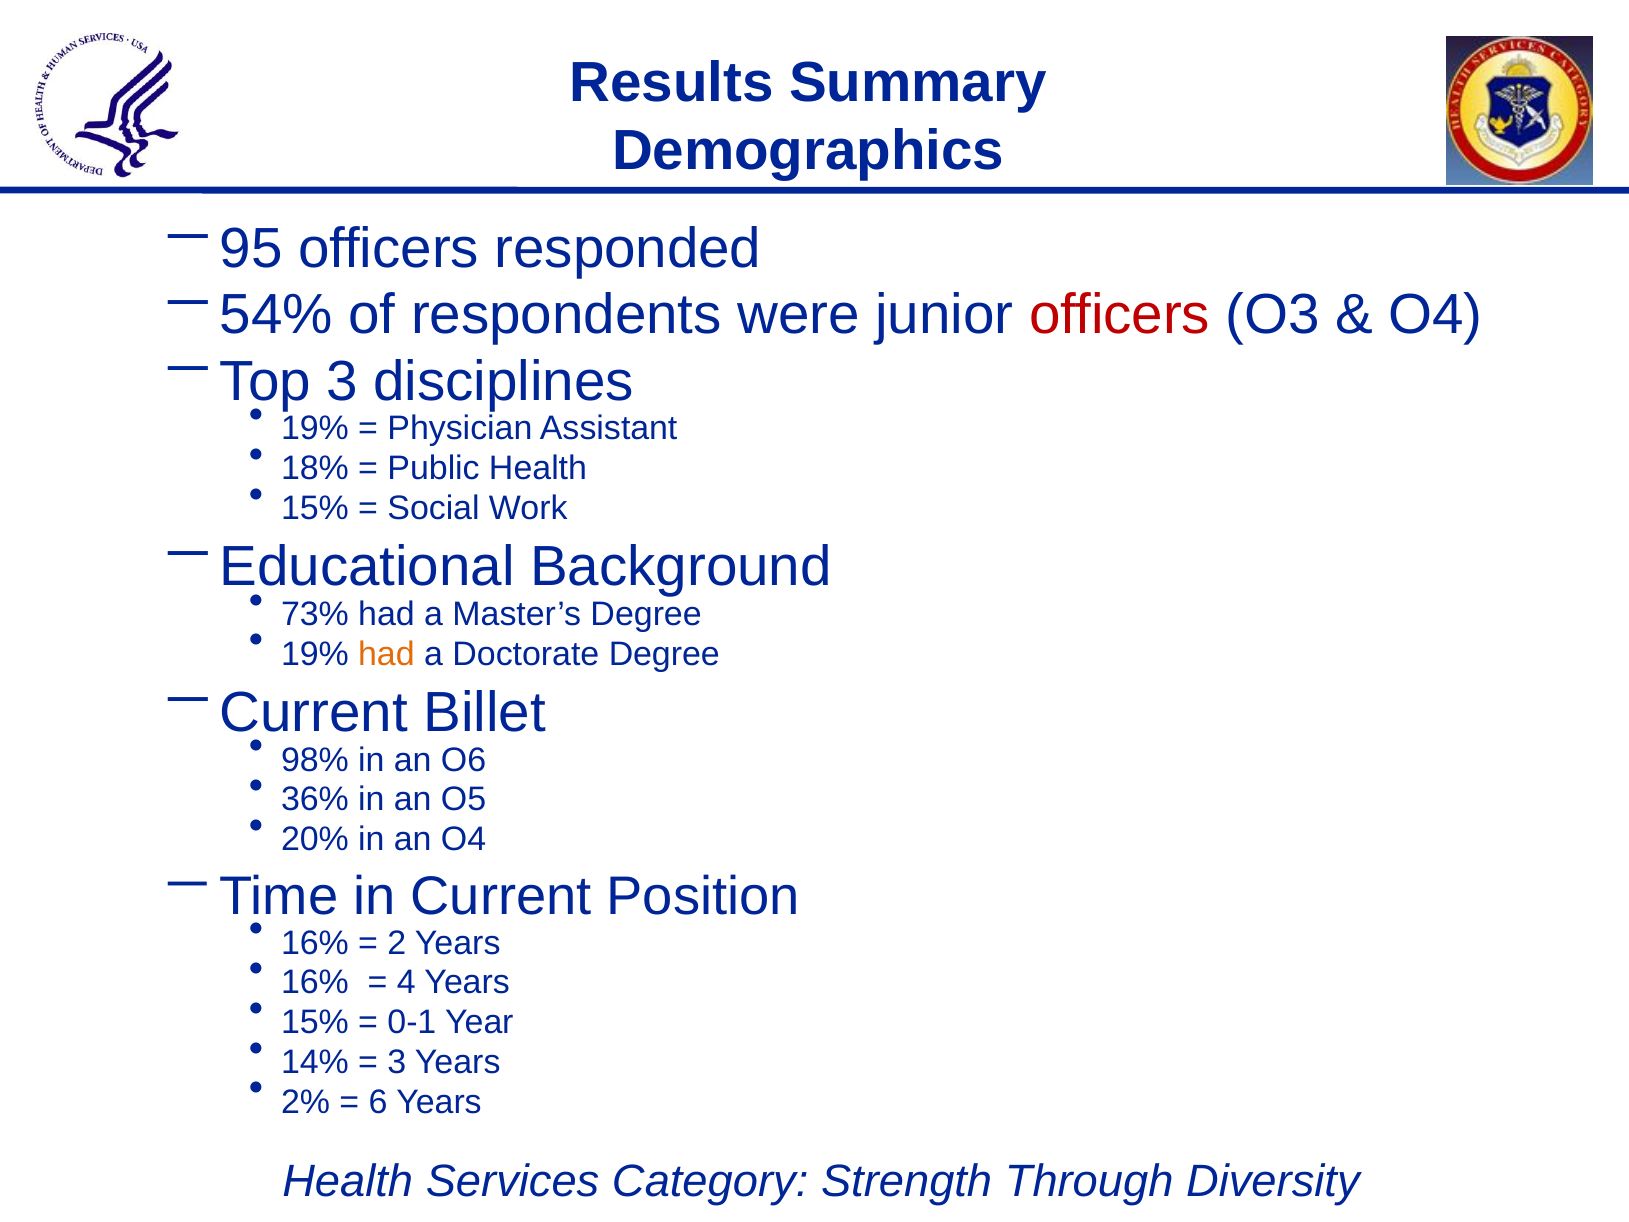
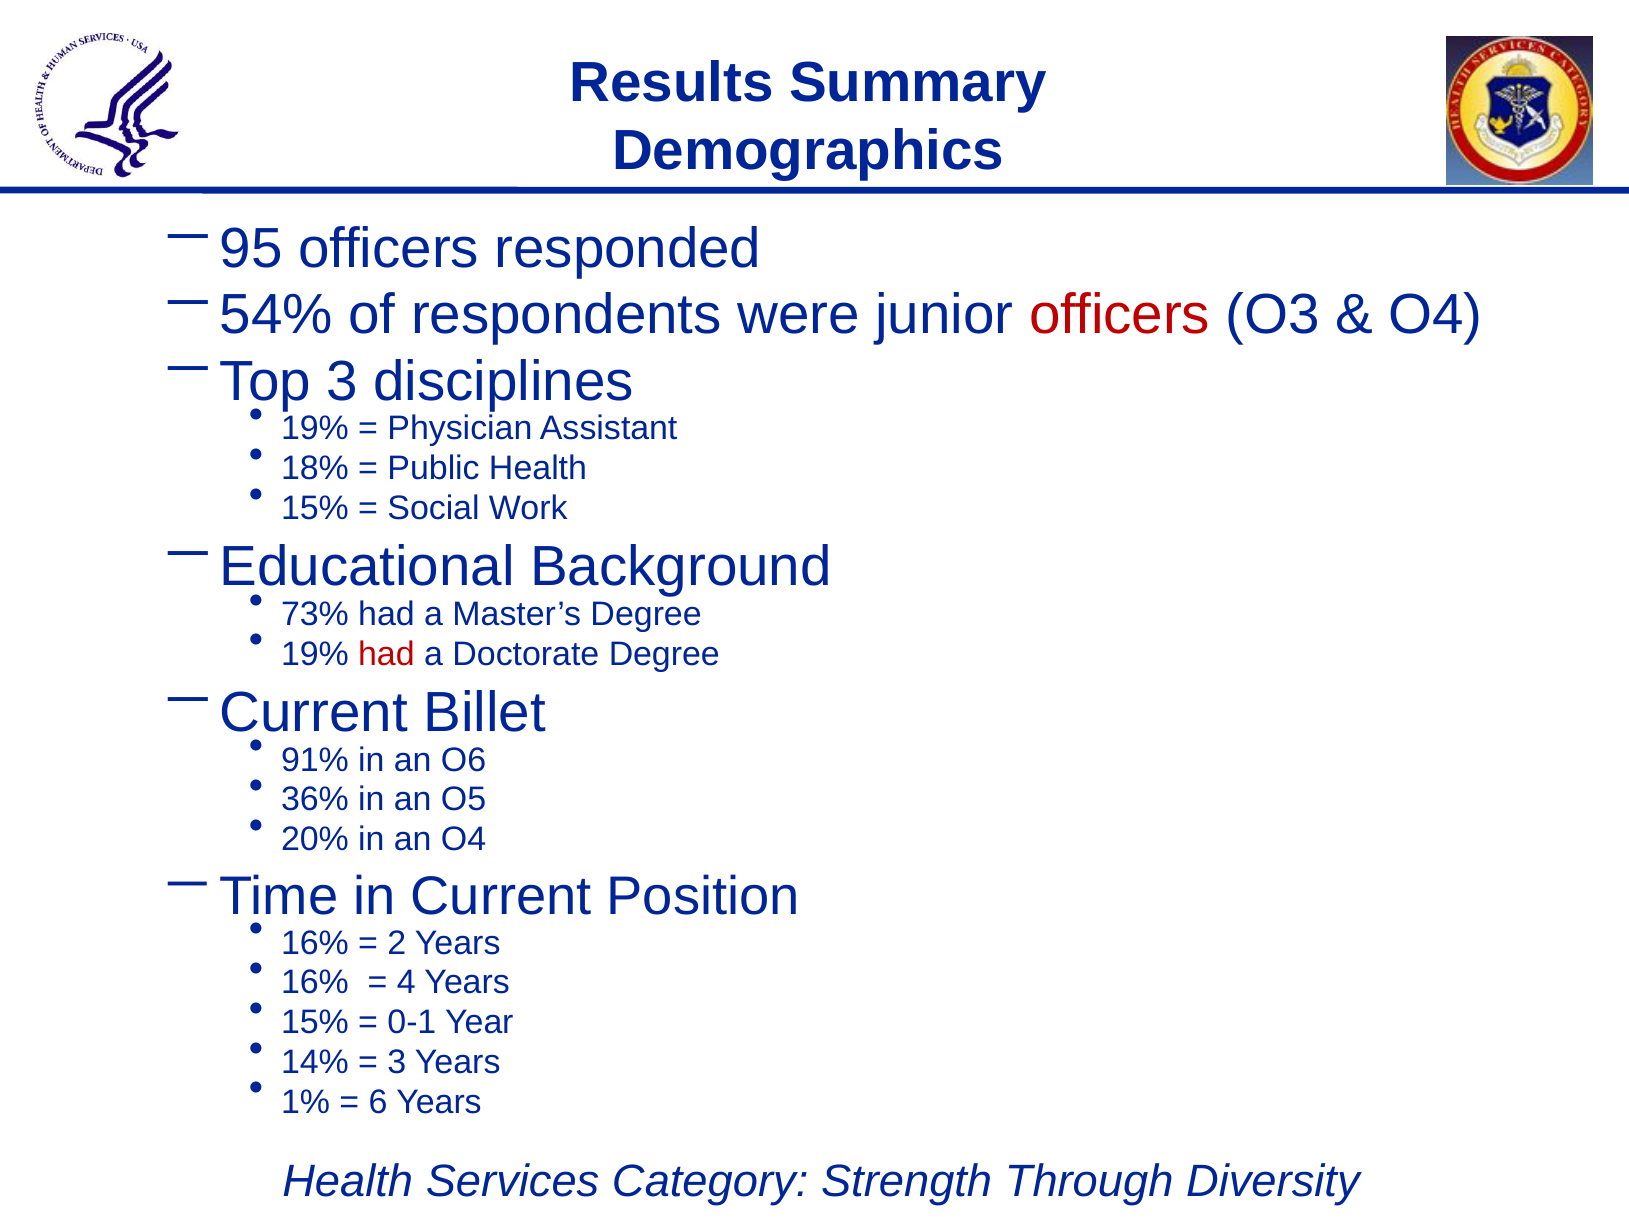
had colour: orange -> red (386, 654)
98%: 98% -> 91% (315, 760)
2%: 2% -> 1% (306, 1102)
